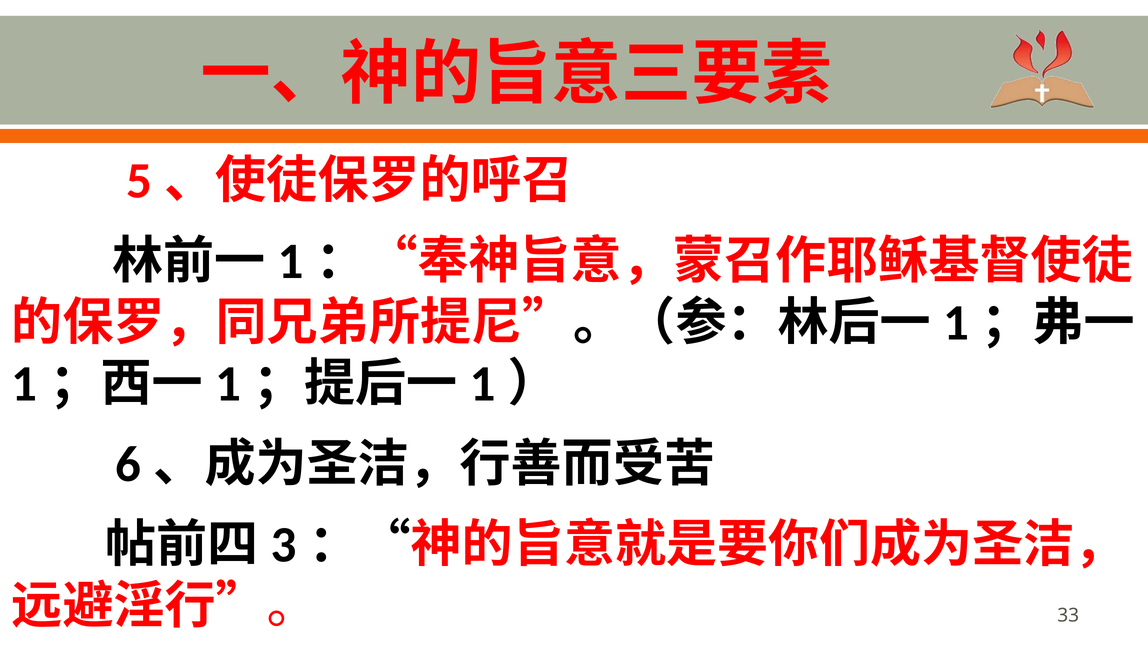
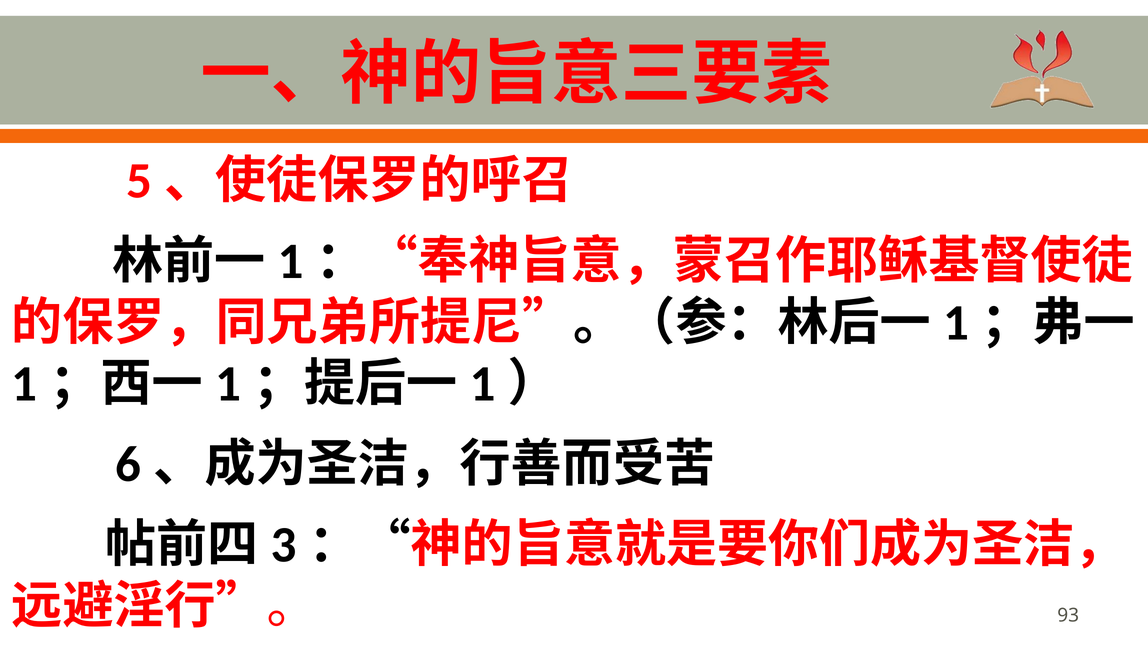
33: 33 -> 93 (1068, 615)
